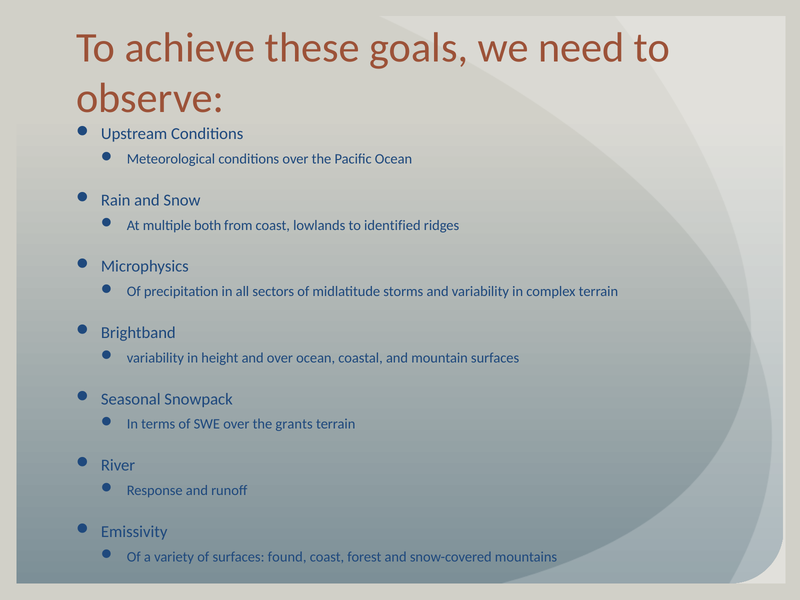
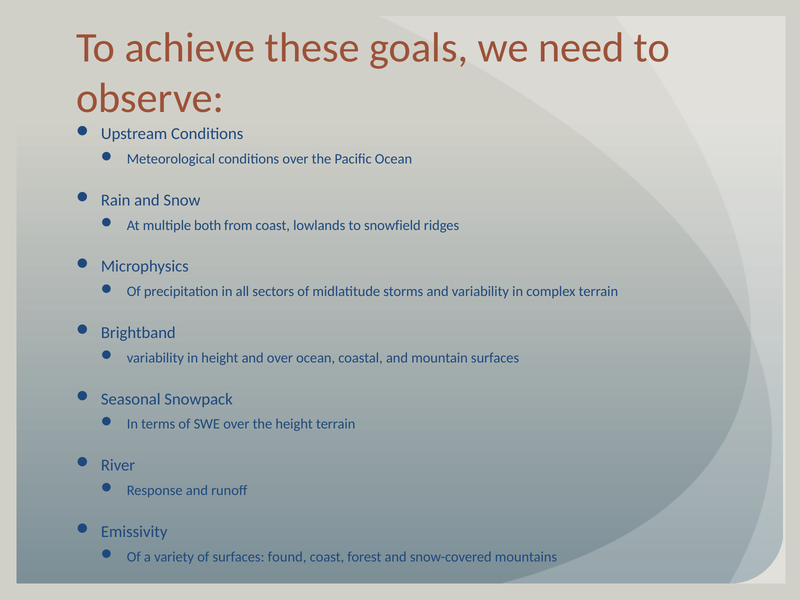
identified: identified -> snowfield (392, 225)
the grants: grants -> height (294, 424)
